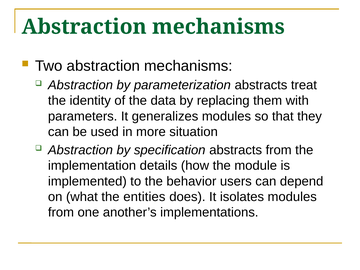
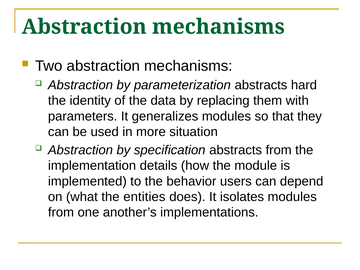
treat: treat -> hard (304, 85)
